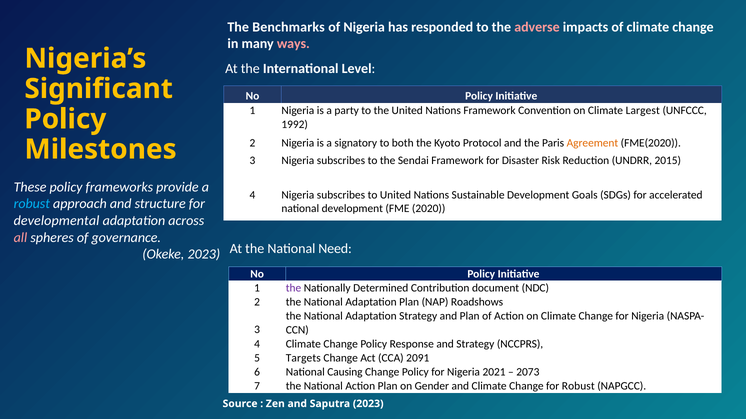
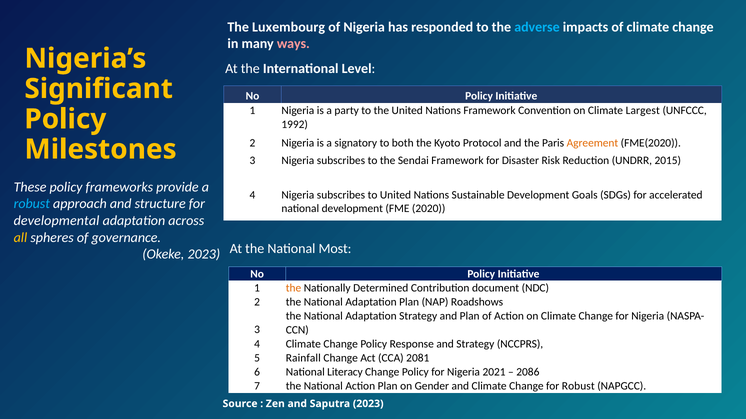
Benchmarks: Benchmarks -> Luxembourg (289, 27)
adverse colour: pink -> light blue (537, 27)
all colour: pink -> yellow (20, 238)
Need: Need -> Most (335, 249)
the colour: purple -> orange (294, 289)
Targets: Targets -> Rainfall (303, 359)
2091: 2091 -> 2081 (418, 359)
Causing: Causing -> Literacy (345, 373)
2073: 2073 -> 2086 (528, 373)
